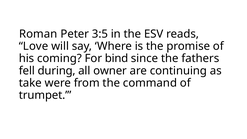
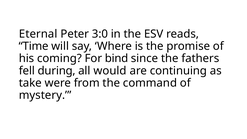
Roman: Roman -> Eternal (38, 34)
3:5: 3:5 -> 3:0 (100, 34)
Love: Love -> Time (34, 46)
owner: owner -> would (110, 71)
trumpet: trumpet -> mystery (45, 95)
